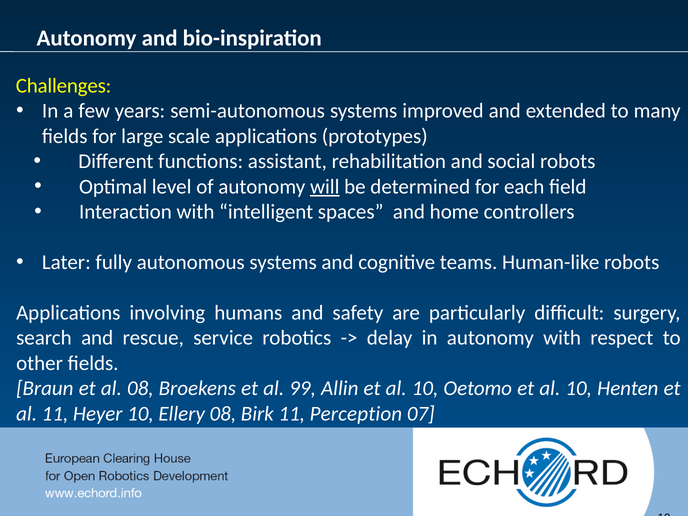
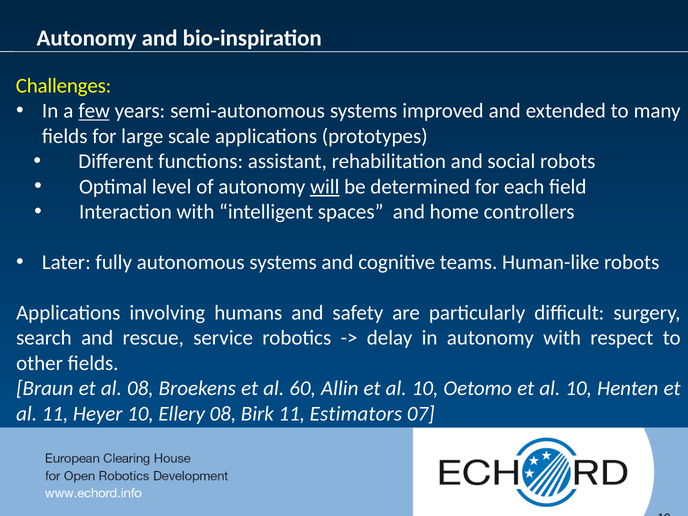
few underline: none -> present (94, 111)
99: 99 -> 60 (303, 388)
Perception: Perception -> Estimators (356, 414)
